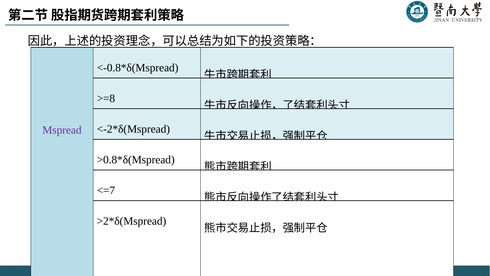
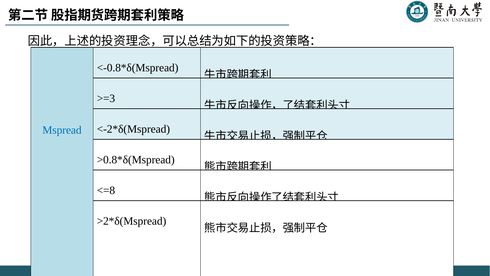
>=8: >=8 -> >=3 (106, 98)
Mspread colour: purple -> blue (62, 130)
<=7: <=7 -> <=8 (106, 190)
